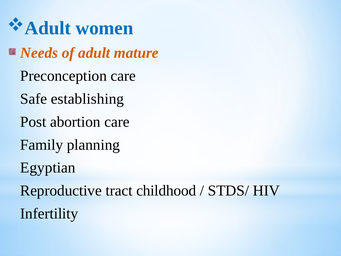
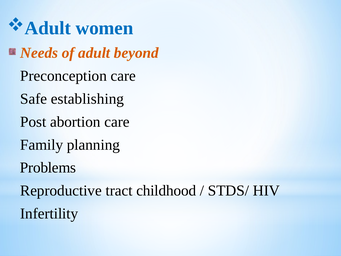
mature: mature -> beyond (136, 53)
Egyptian: Egyptian -> Problems (48, 168)
